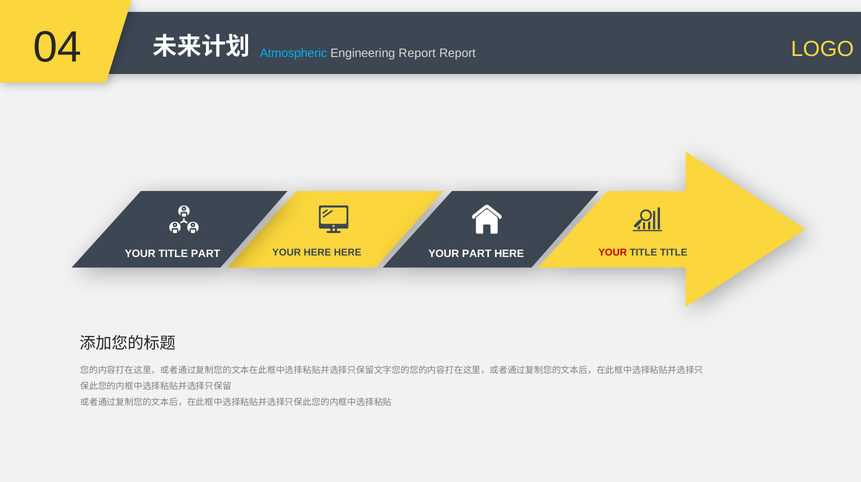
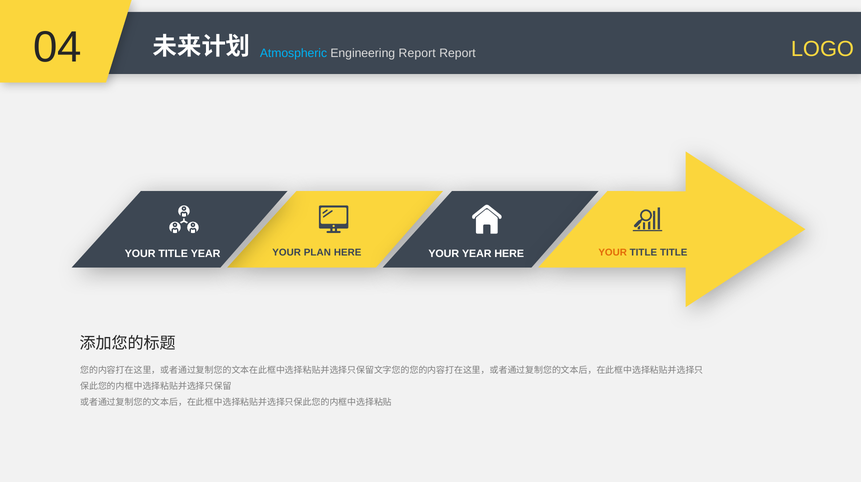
TITLE PART: PART -> YEAR (206, 254)
YOUR HERE: HERE -> PLAN (317, 252)
YOUR PART: PART -> YEAR (477, 254)
YOUR colour: red -> orange (613, 252)
